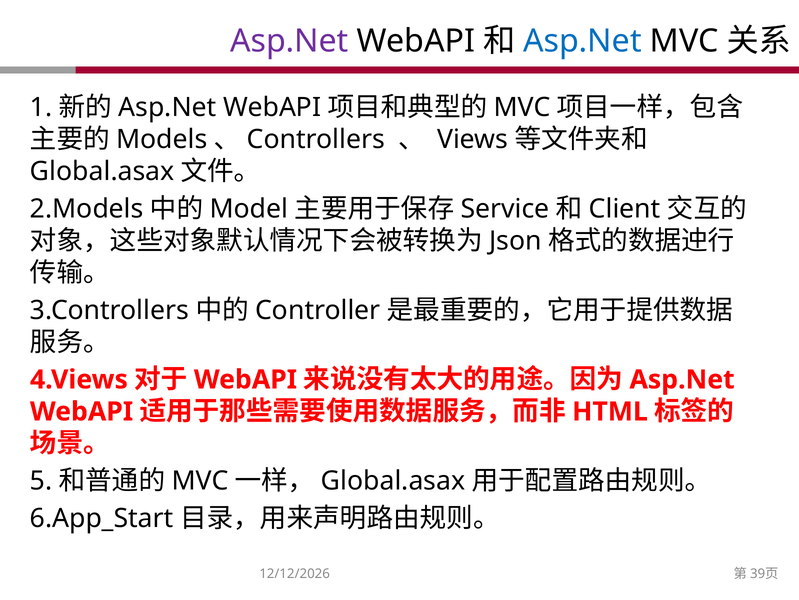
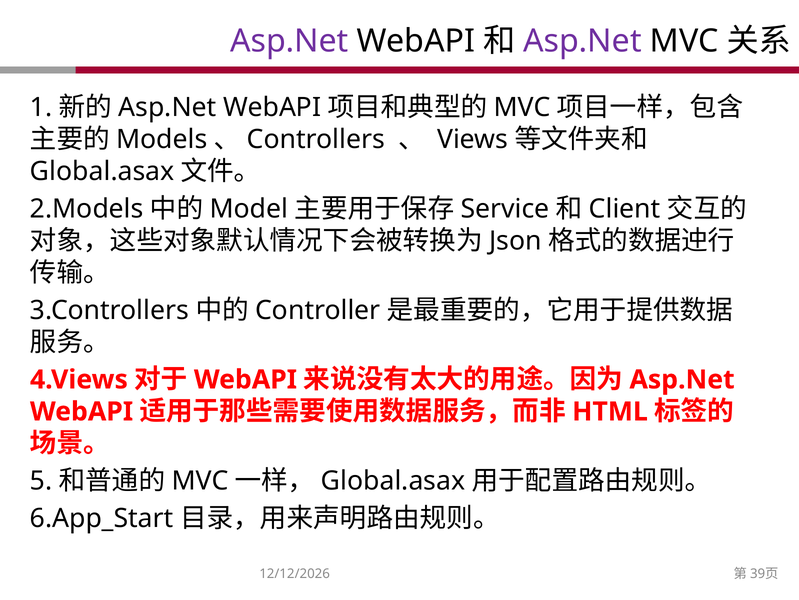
Asp.Net colour: blue -> purple (582, 41)
